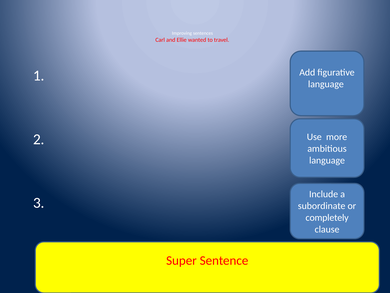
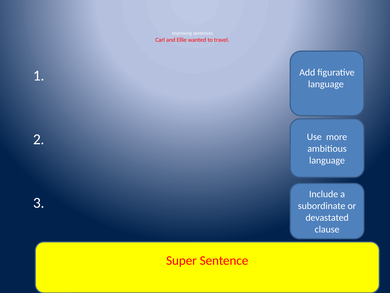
completely: completely -> devastated (327, 217)
